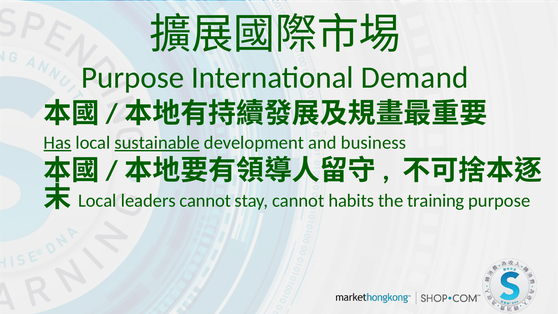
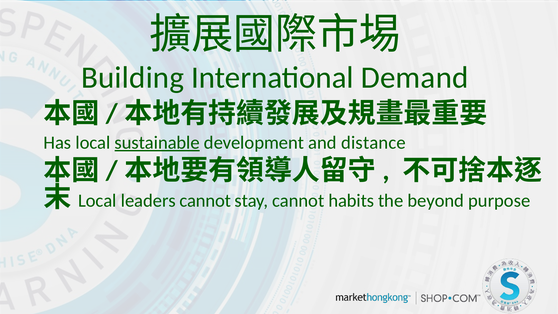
Purpose: Purpose -> Building (133, 78)
Has underline: present -> none (57, 143)
business: business -> distance (373, 143)
training: training -> beyond (436, 201)
